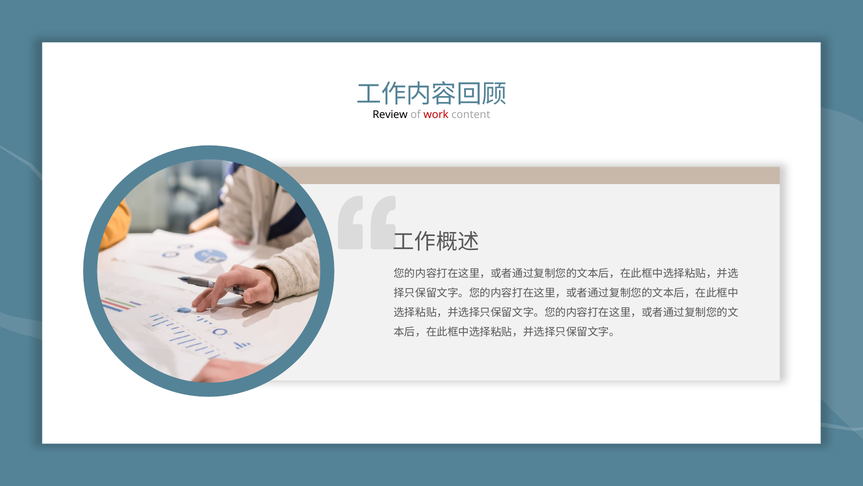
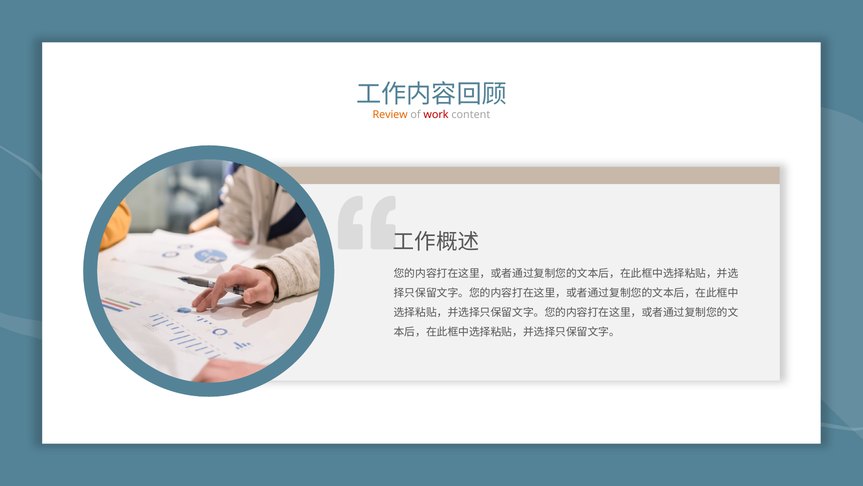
Review colour: black -> orange (390, 115)
